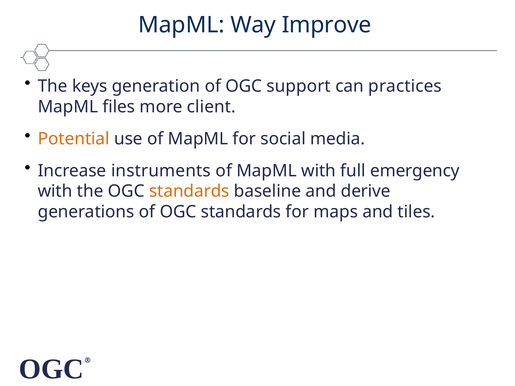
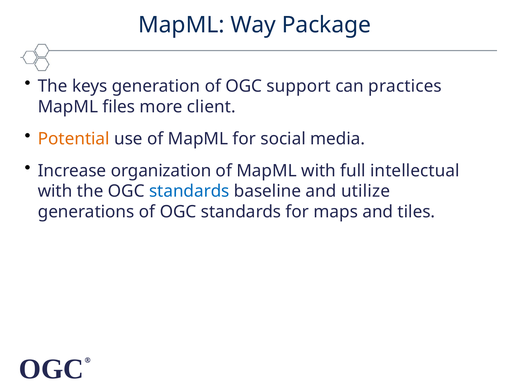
Improve: Improve -> Package (326, 25)
instruments: instruments -> organization (161, 171)
emergency: emergency -> intellectual (415, 171)
standards colour: orange -> blue (189, 191)
derive: derive -> utilize (366, 191)
